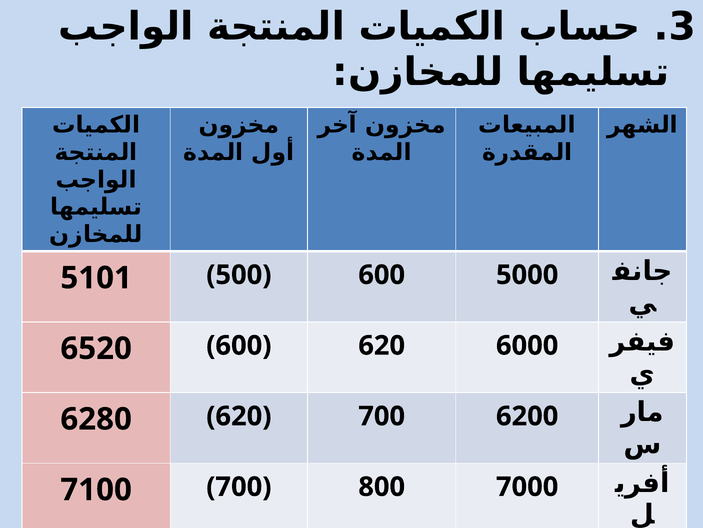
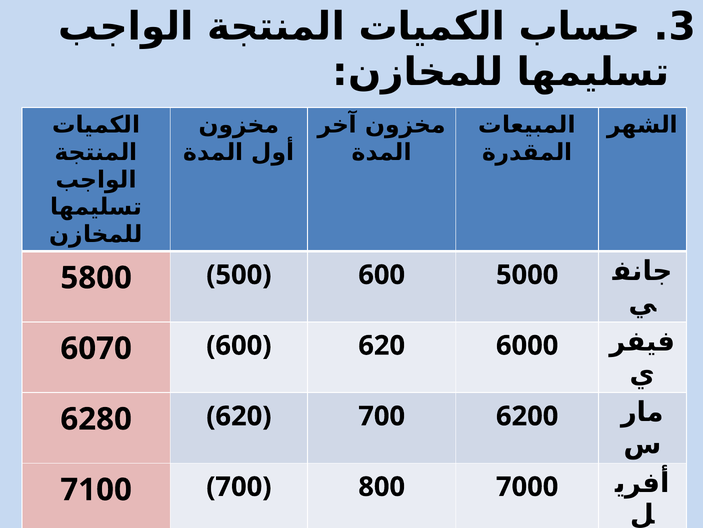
5101: 5101 -> 5800 (96, 278)
6520: 6520 -> 6070 (96, 348)
